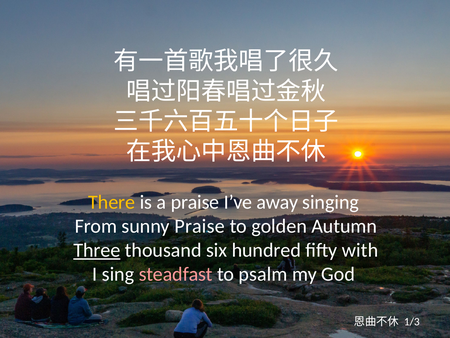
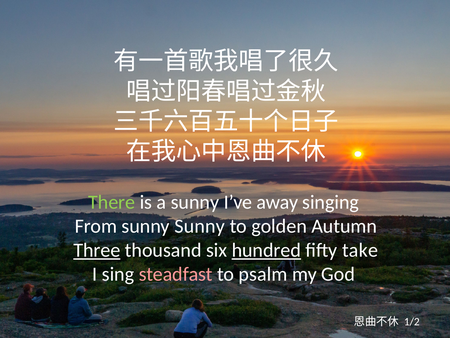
There colour: yellow -> light green (112, 202)
a praise: praise -> sunny (195, 202)
sunny Praise: Praise -> Sunny (200, 226)
hundred underline: none -> present (266, 250)
with: with -> take (360, 250)
1/3: 1/3 -> 1/2 (412, 321)
